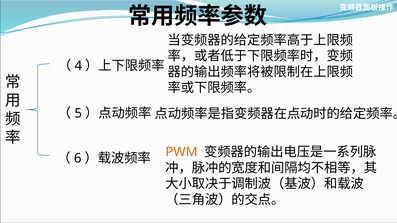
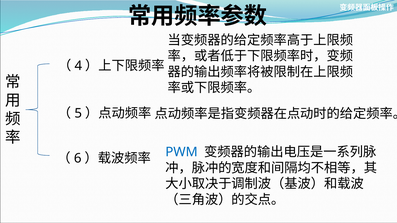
PWM colour: orange -> blue (181, 152)
